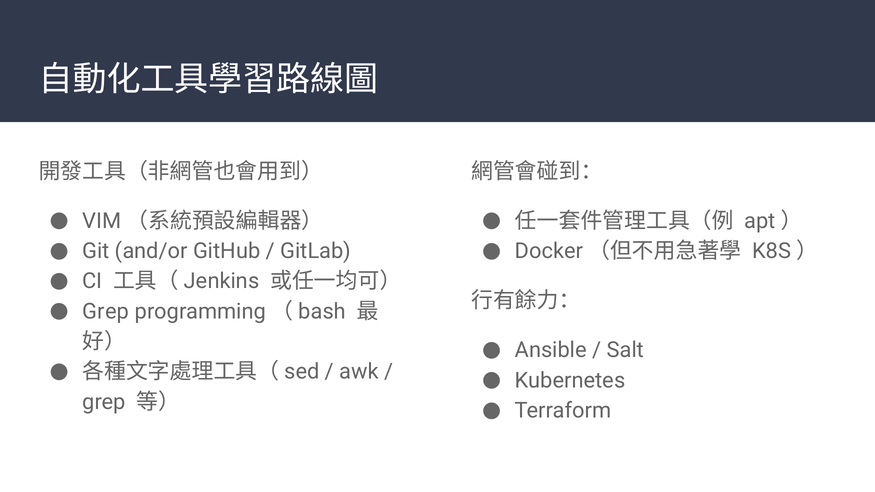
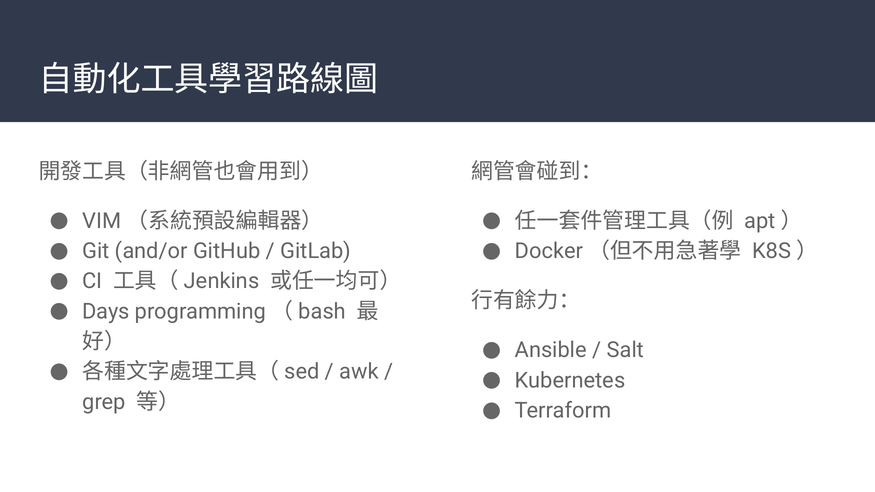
Grep: Grep -> Days (106, 312)
